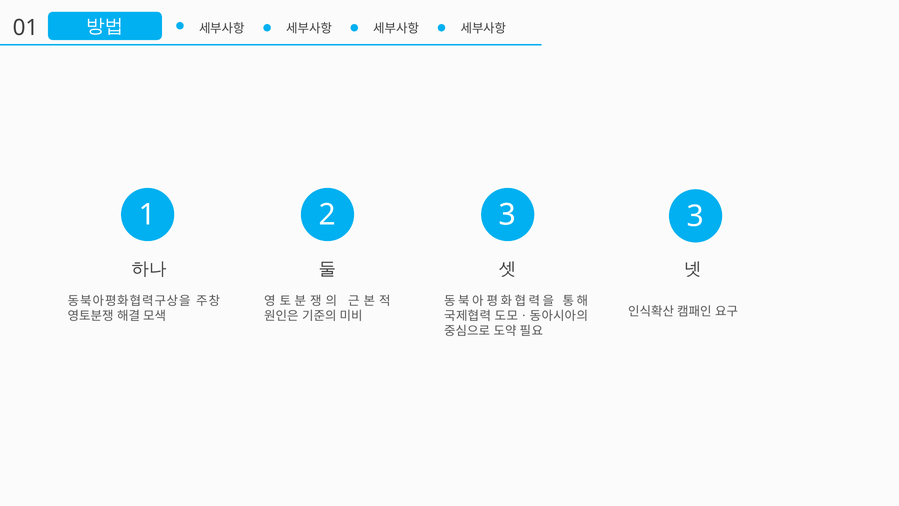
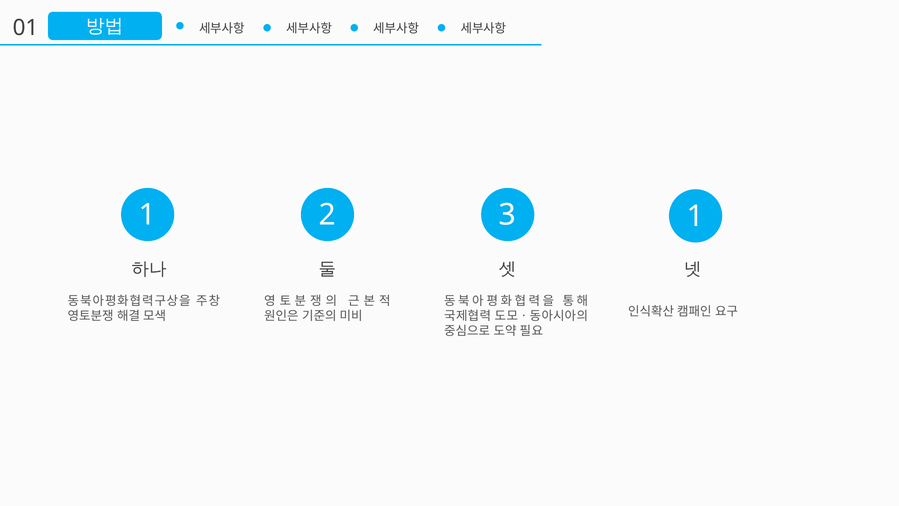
3: 3 -> 1 (695, 216)
